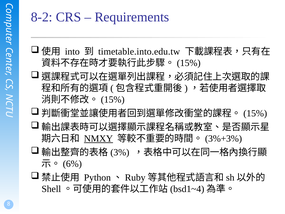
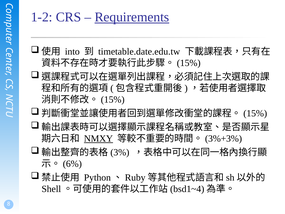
8-2: 8-2 -> 1-2 (42, 17)
Requirements underline: none -> present (132, 17)
timetable.into.edu.tw: timetable.into.edu.tw -> timetable.date.edu.tw (139, 51)
